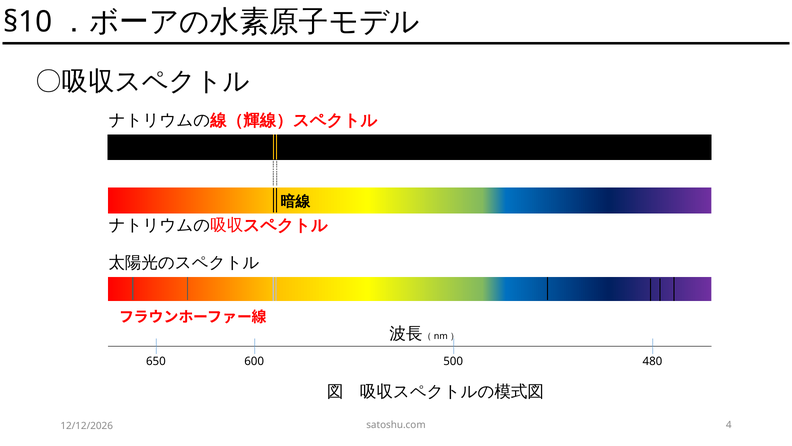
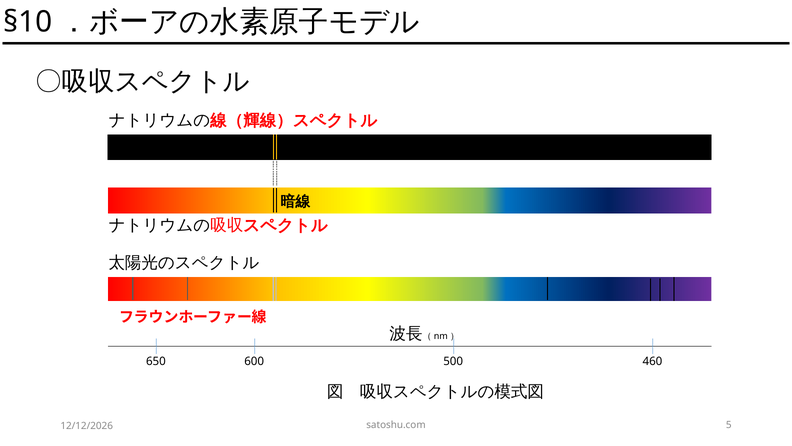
480: 480 -> 460 (652, 361)
4: 4 -> 5 (729, 425)
